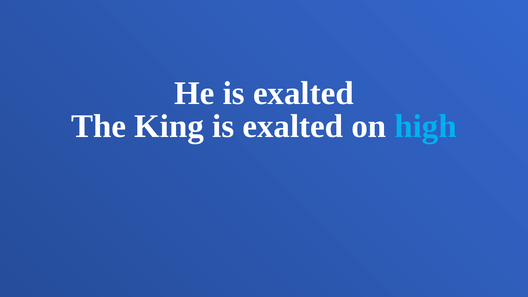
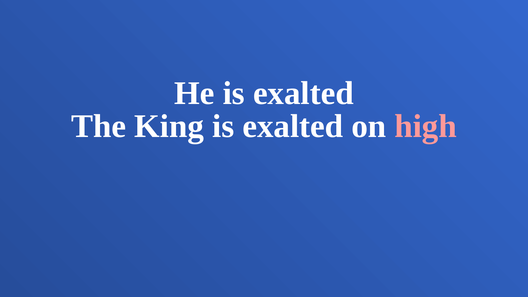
high colour: light blue -> pink (426, 126)
